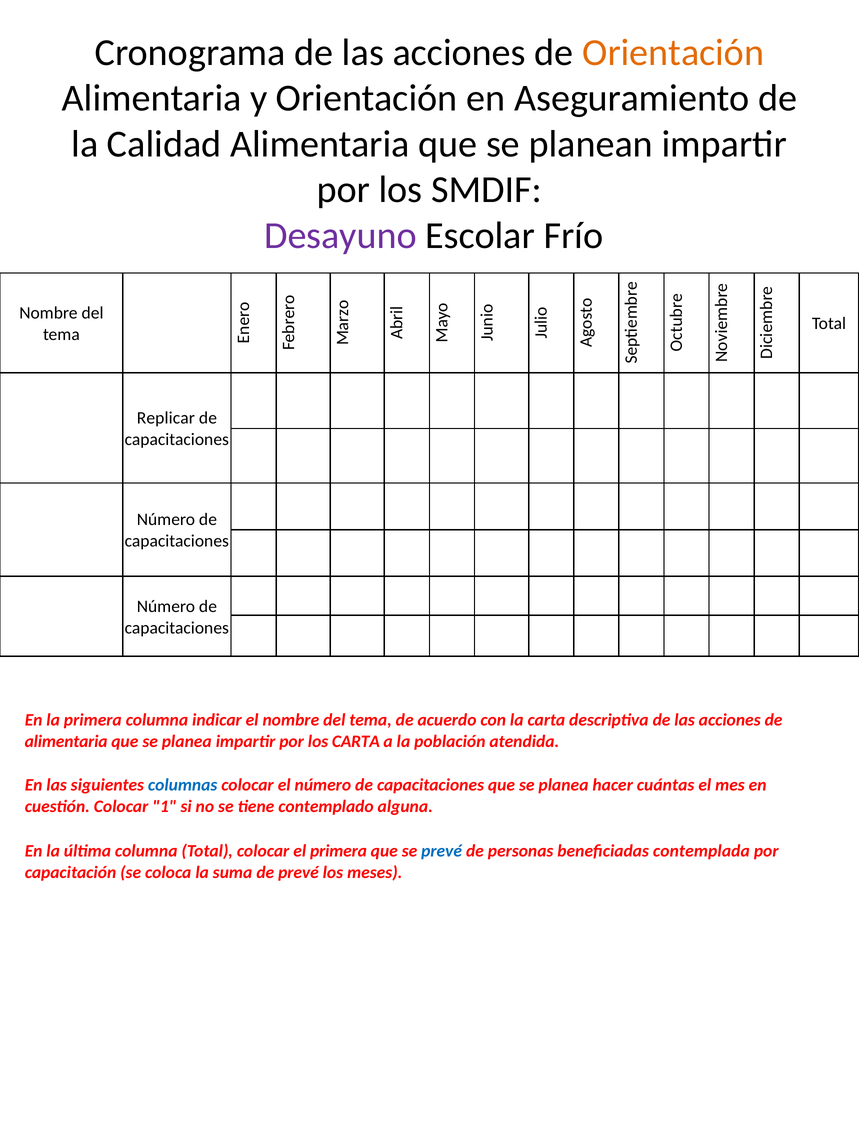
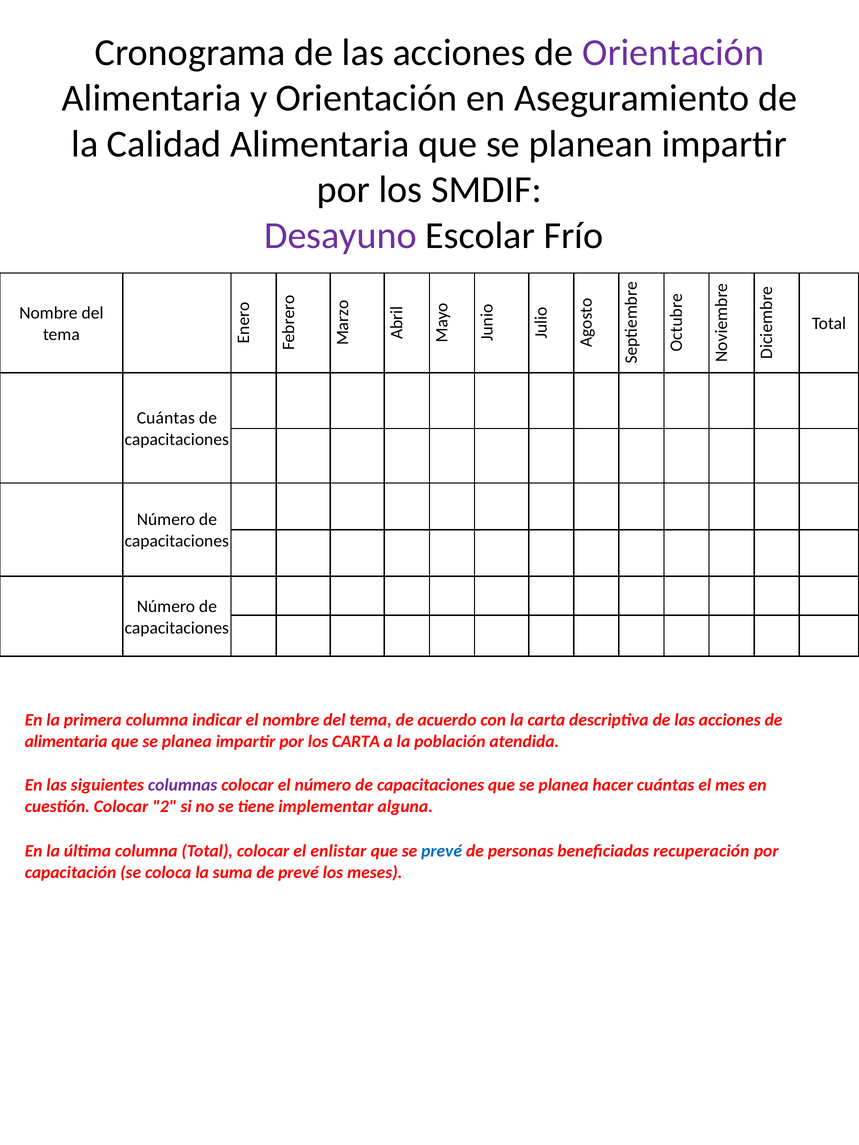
Orientación colour: orange -> purple (673, 52)
Replicar: Replicar -> Cuántas (166, 418)
columnas colour: blue -> purple (183, 785)
1: 1 -> 2 (164, 807)
contemplado: contemplado -> implementar (326, 807)
el primera: primera -> enlistar (338, 851)
contemplada: contemplada -> recuperación (701, 851)
